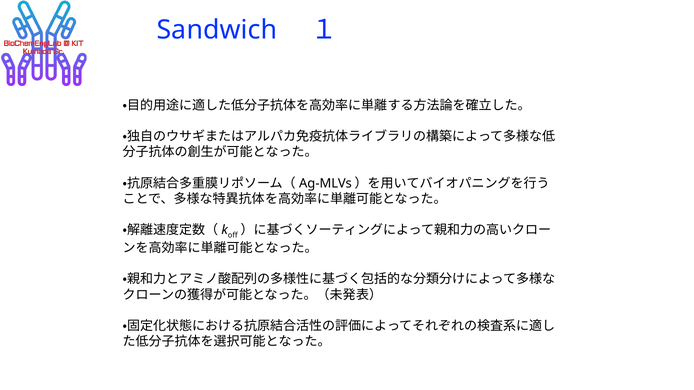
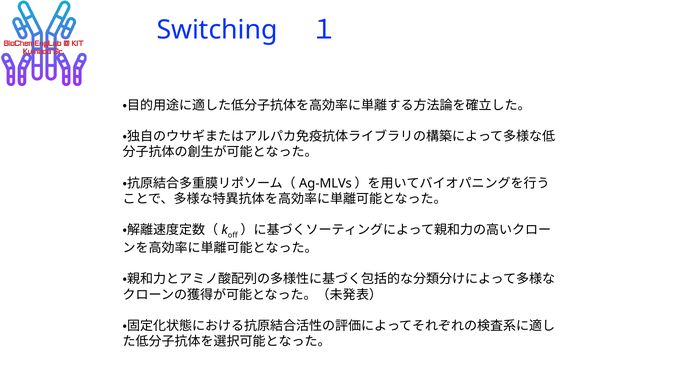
Sandwich: Sandwich -> Switching (217, 30)
